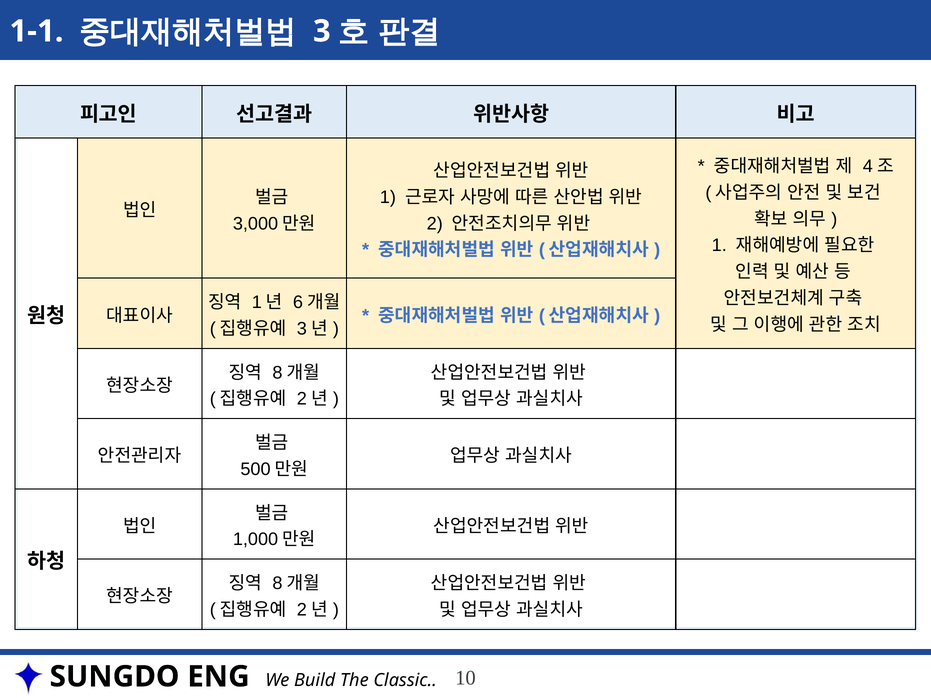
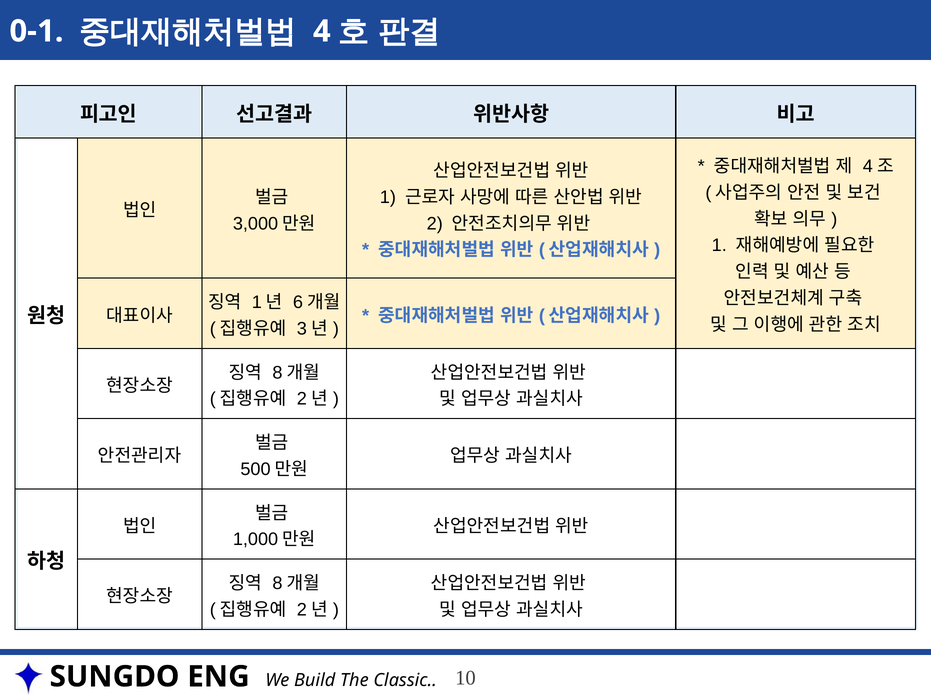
1-1: 1-1 -> 0-1 (36, 31)
3: 3 -> 4 (322, 31)
